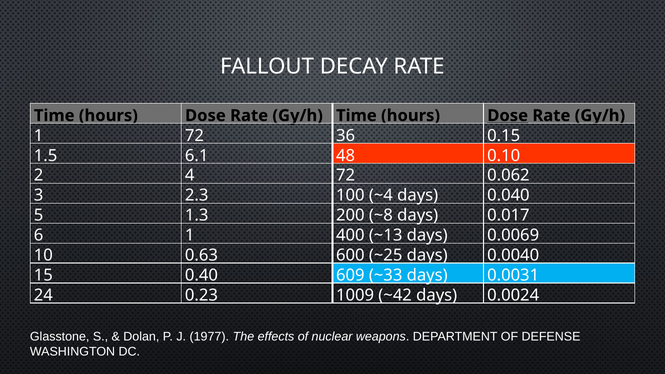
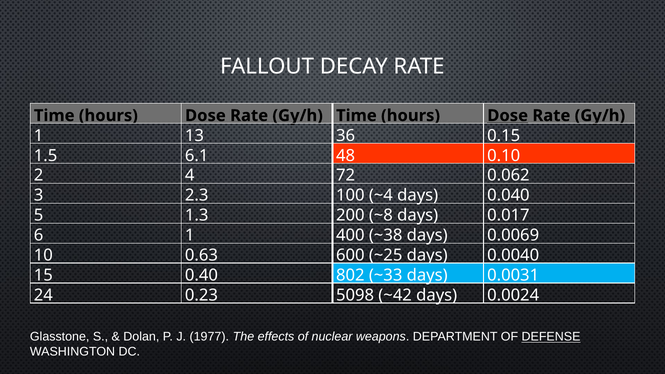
1 72: 72 -> 13 (194, 136)
~13: ~13 -> ~38 (386, 235)
609: 609 -> 802 (350, 275)
1009: 1009 -> 5098 (355, 295)
DEFENSE underline: none -> present (551, 337)
